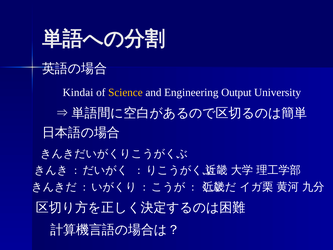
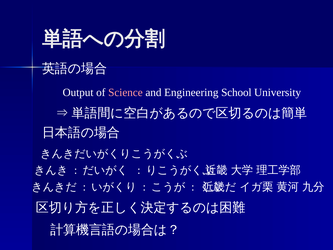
Kindai: Kindai -> Output (78, 92)
Science colour: yellow -> pink (125, 92)
Output: Output -> School (236, 92)
